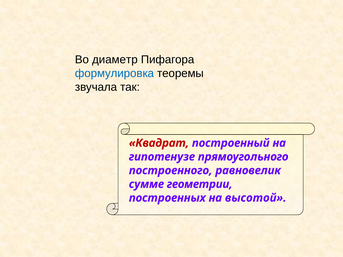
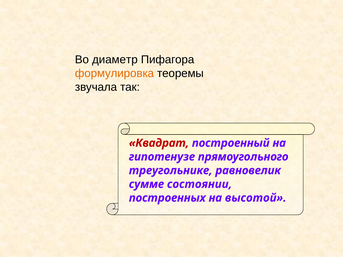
формулировка colour: blue -> orange (114, 73)
построенного: построенного -> треугольнике (171, 171)
геометрии: геометрии -> состоянии (200, 184)
